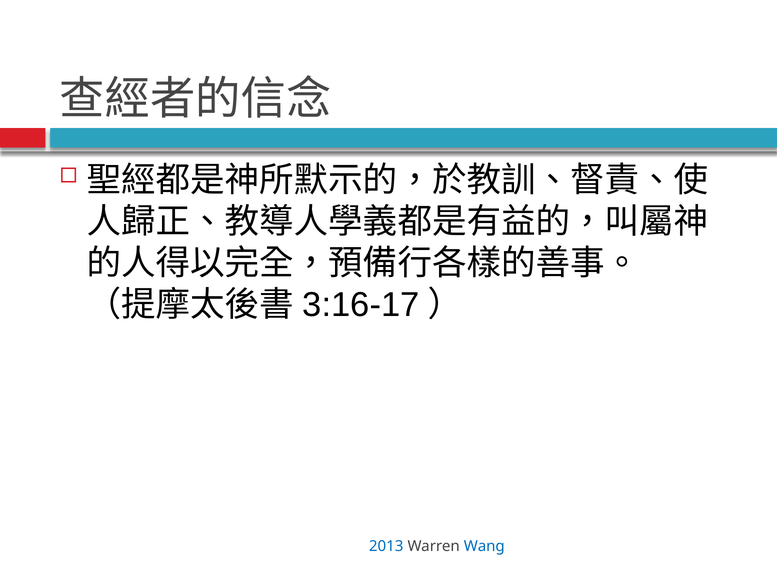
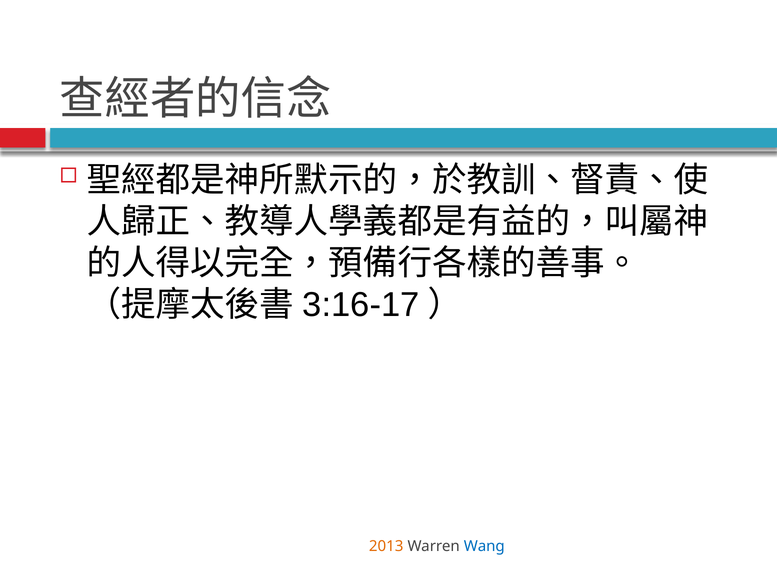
2013 colour: blue -> orange (386, 546)
